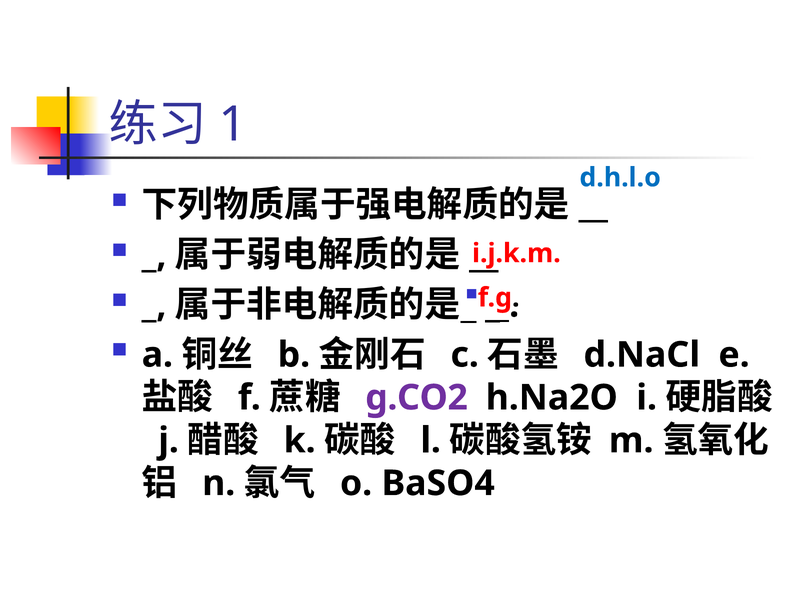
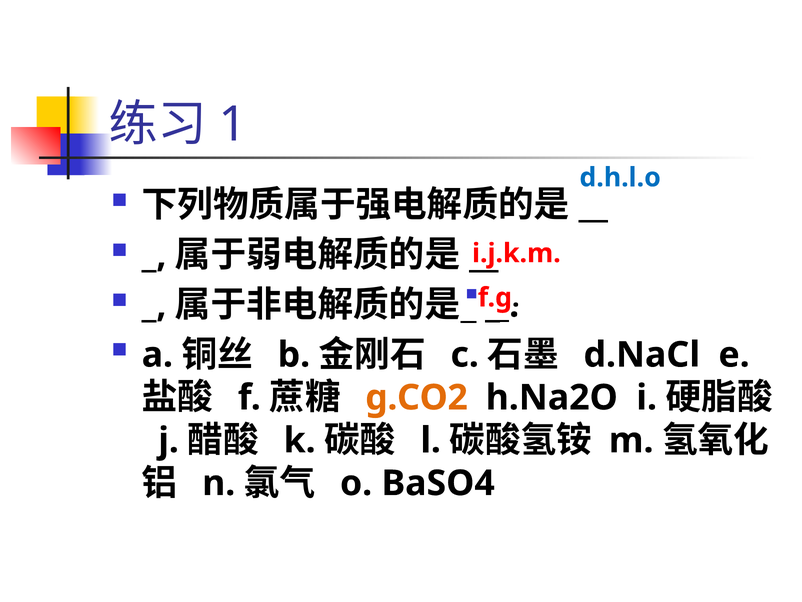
g.CO2 colour: purple -> orange (417, 397)
